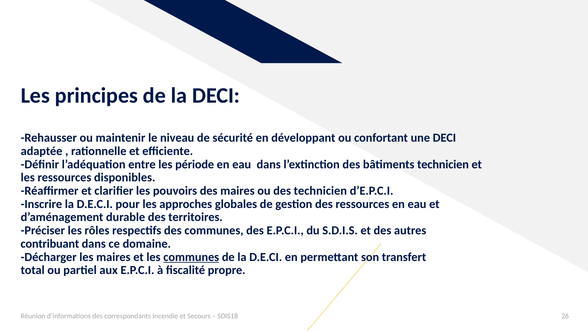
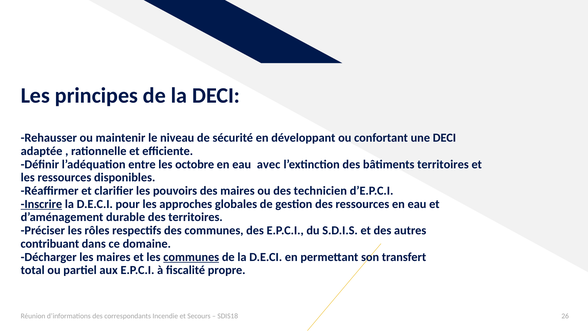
période: période -> octobre (195, 164)
eau dans: dans -> avec (269, 164)
bâtiments technicien: technicien -> territoires (443, 164)
Inscrire underline: none -> present (41, 204)
